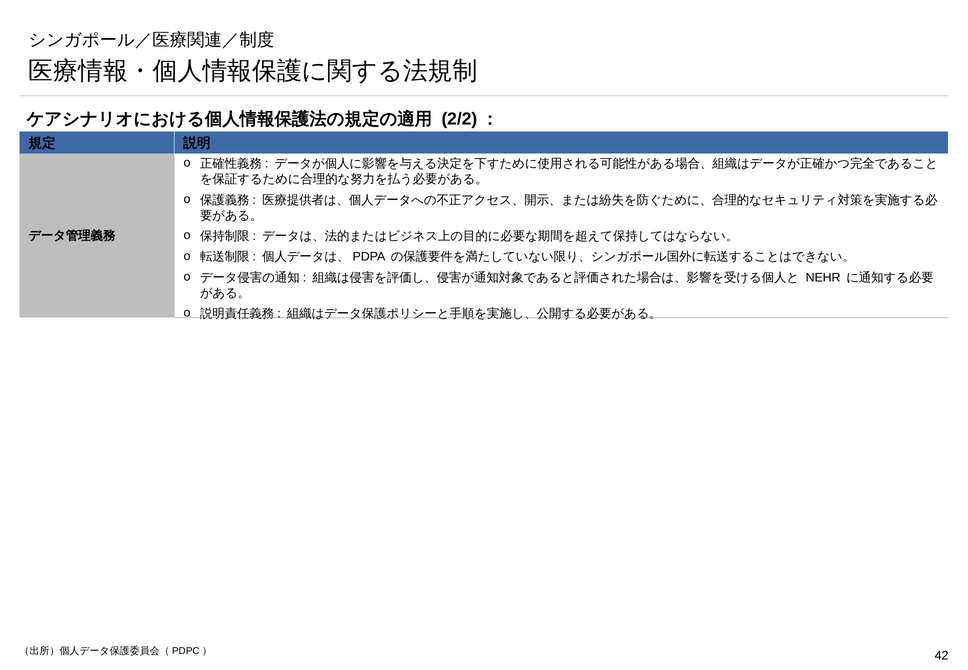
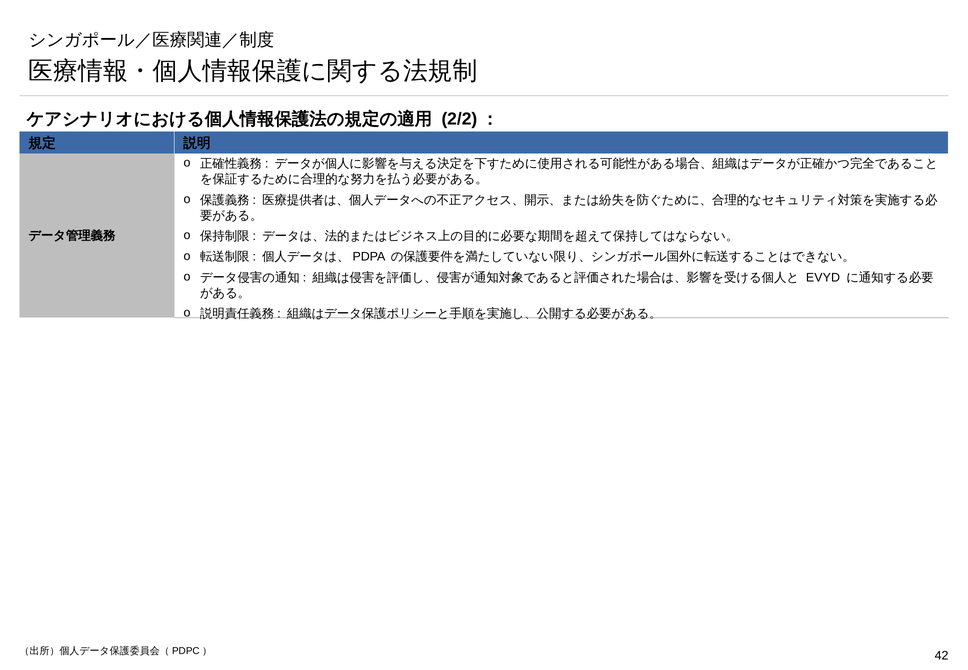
NEHR: NEHR -> EVYD (823, 278)
